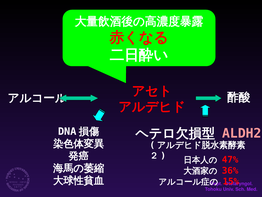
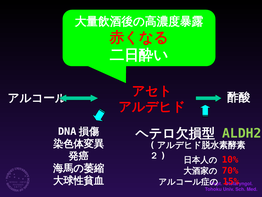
ALDH2 colour: pink -> light green (242, 133)
47%: 47% -> 10% (230, 159)
36%: 36% -> 70% (230, 170)
